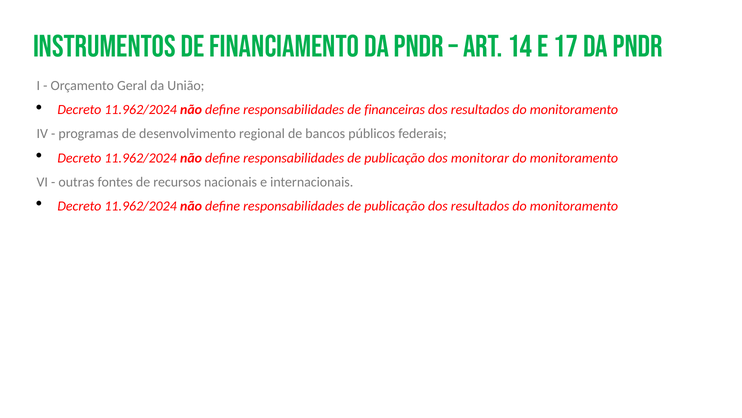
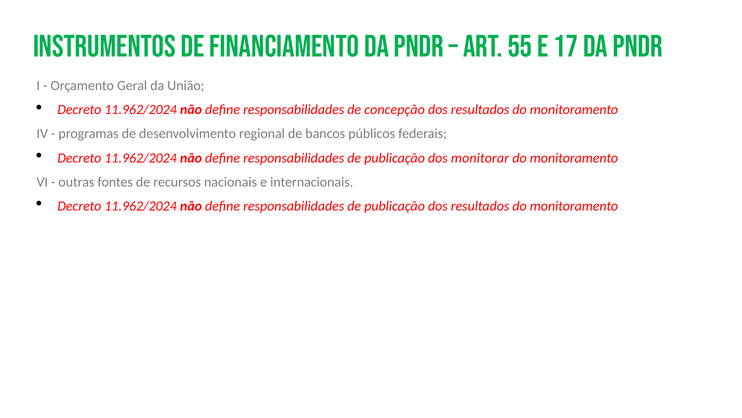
14: 14 -> 55 (520, 47)
financeiras: financeiras -> concepção (395, 110)
